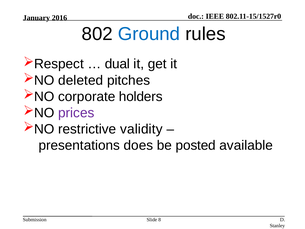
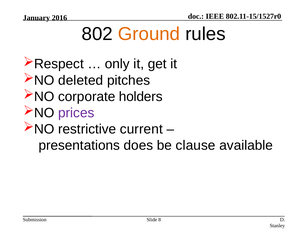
Ground colour: blue -> orange (149, 34)
dual: dual -> only (117, 64)
validity: validity -> current (141, 129)
posted: posted -> clause (196, 145)
